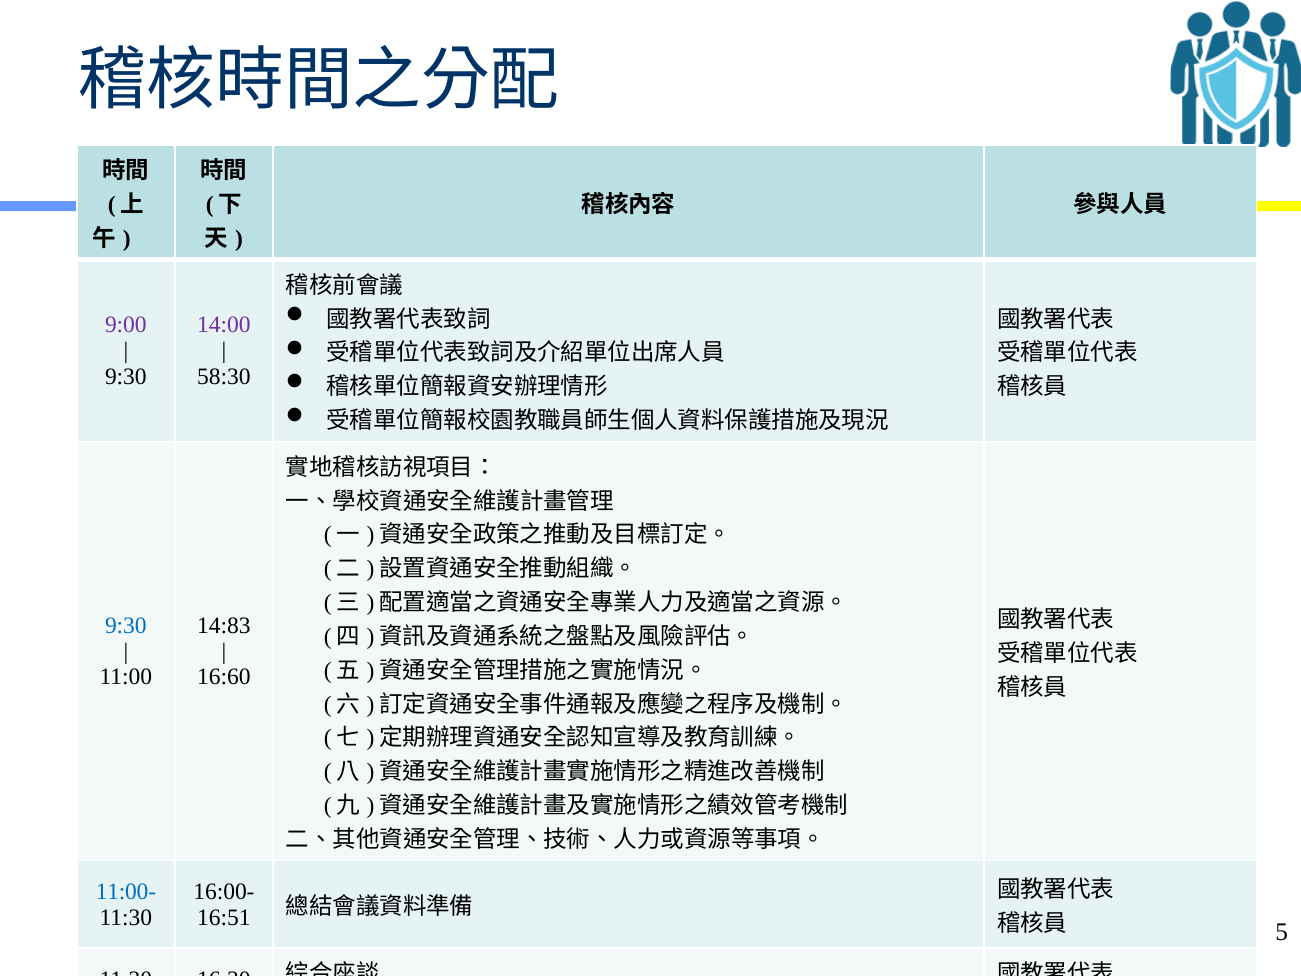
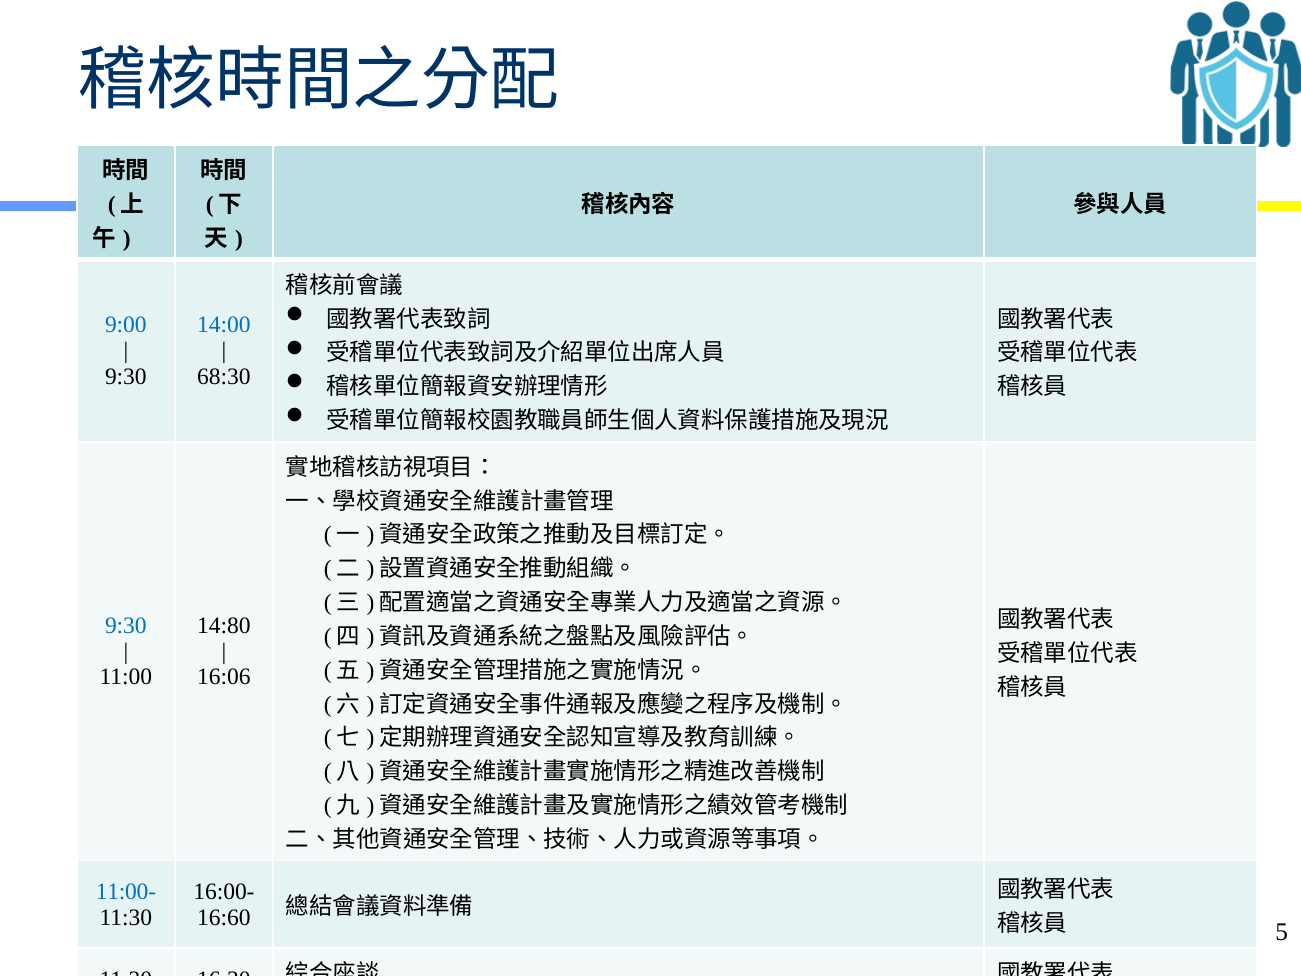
9:00 colour: purple -> blue (126, 325)
14:00 colour: purple -> blue (224, 325)
58:30: 58:30 -> 68:30 (224, 376)
14:83: 14:83 -> 14:80 (224, 625)
16:60: 16:60 -> 16:06 (224, 677)
16:51: 16:51 -> 16:60 (224, 917)
